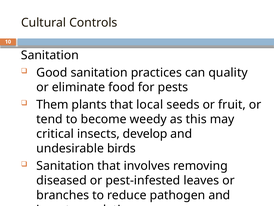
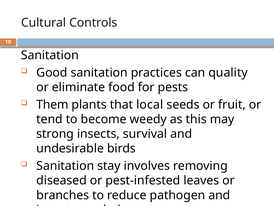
critical: critical -> strong (55, 134)
develop: develop -> survival (145, 134)
Sanitation that: that -> stay (109, 165)
